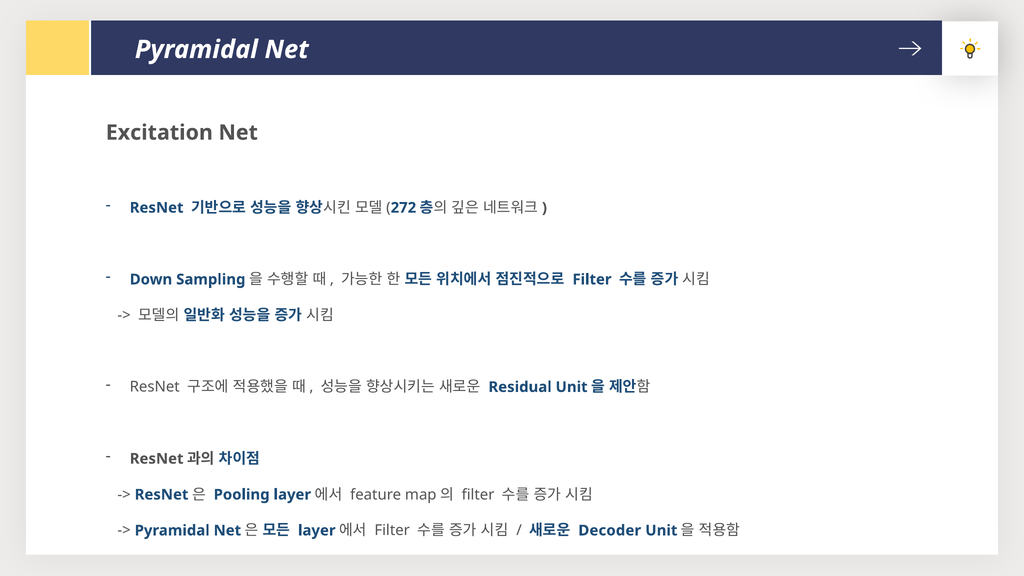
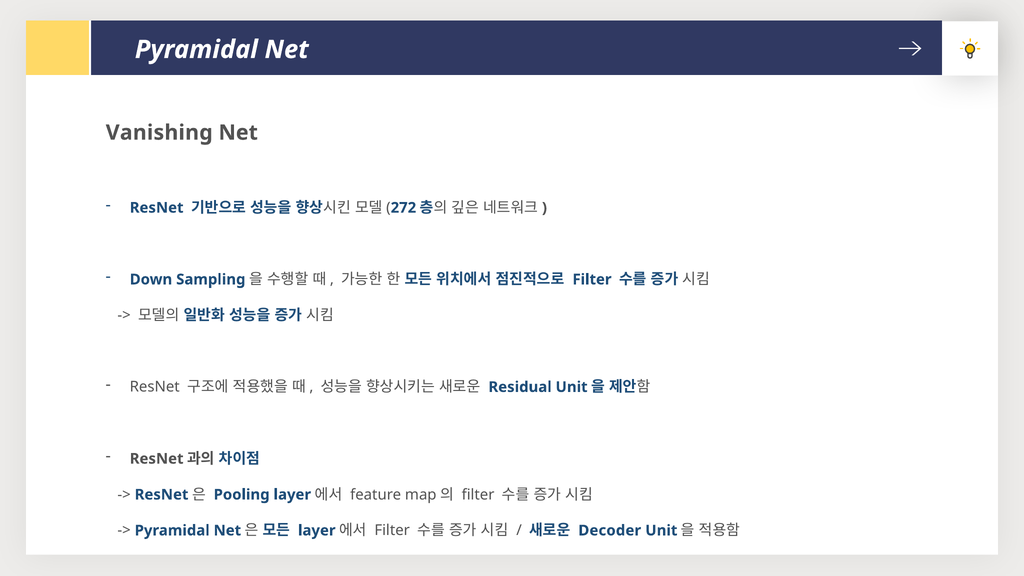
Excitation: Excitation -> Vanishing (159, 133)
